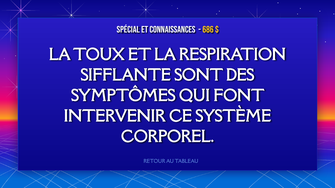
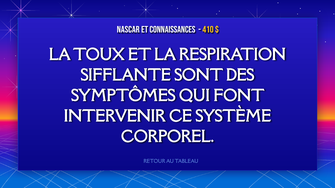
SPÉCIAL: SPÉCIAL -> NASCAR (128, 30)
686: 686 -> 410 (208, 30)
